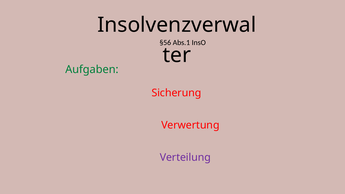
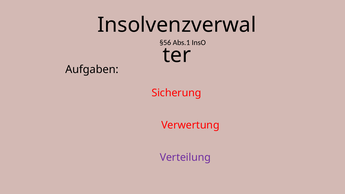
Aufgaben colour: green -> black (92, 69)
